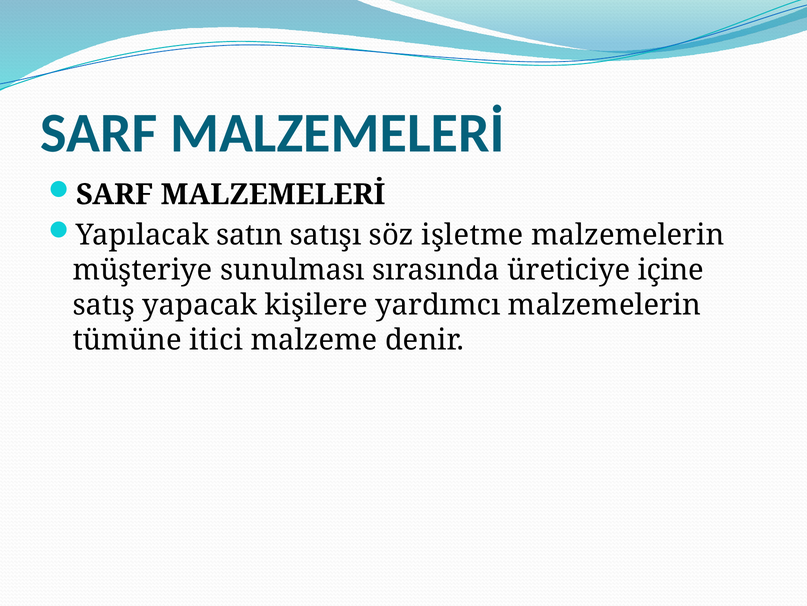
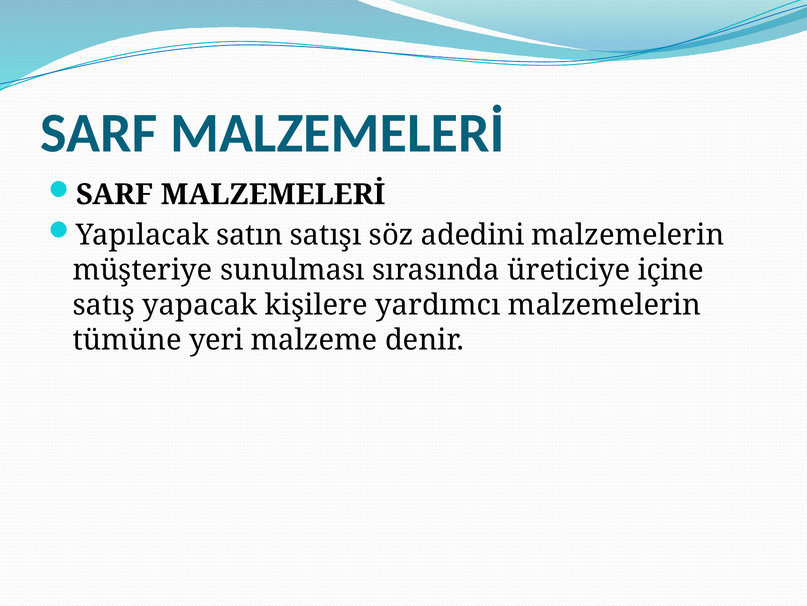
işletme: işletme -> adedini (473, 235)
itici: itici -> yeri (216, 340)
